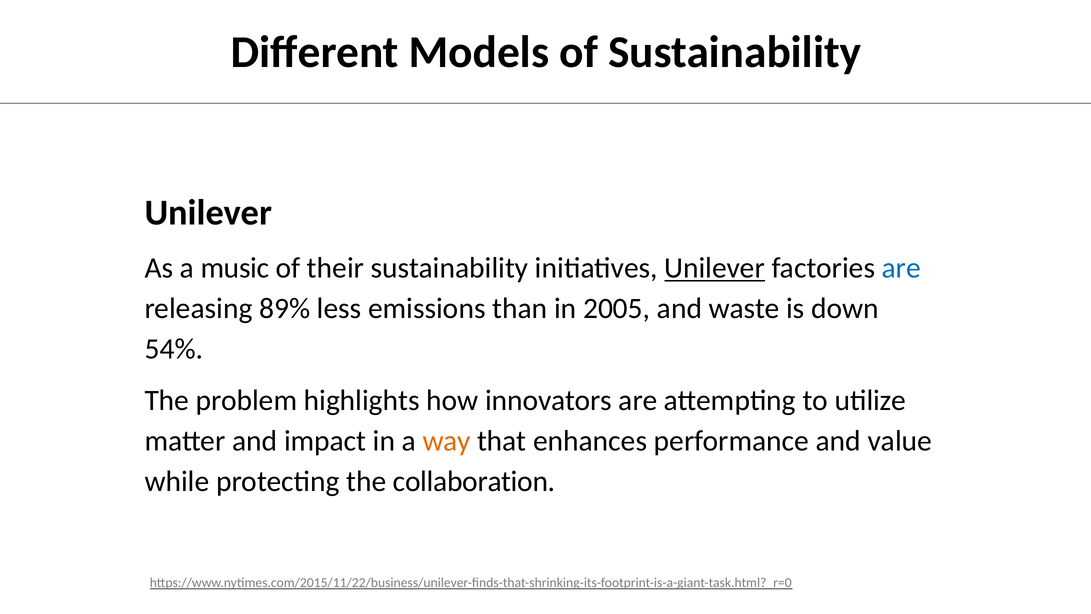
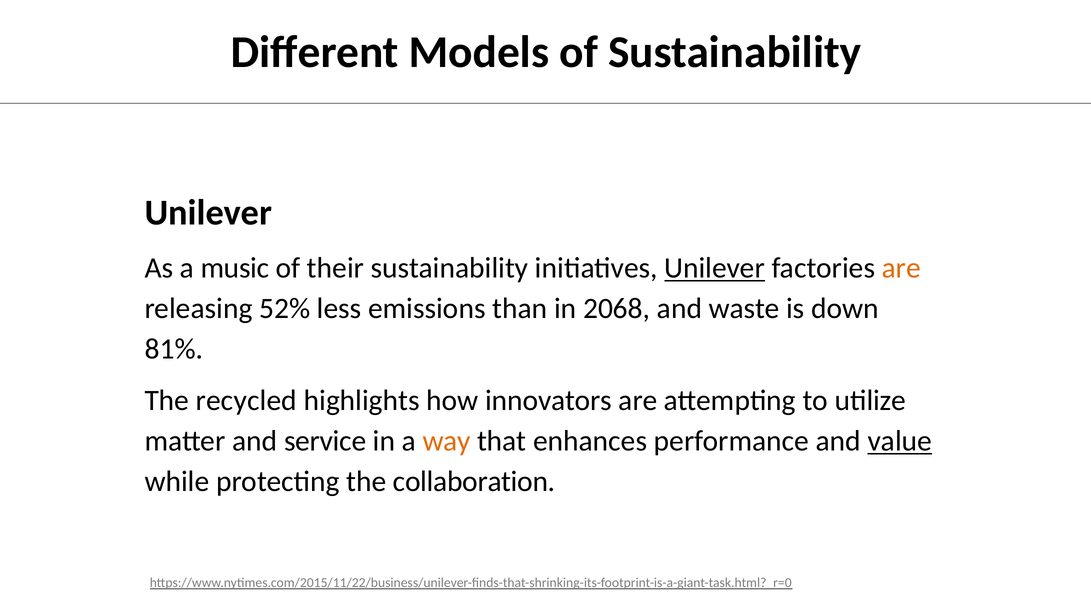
are colour: blue -> orange (901, 268)
89%: 89% -> 52% (285, 308)
2005: 2005 -> 2068 (617, 308)
54%: 54% -> 81% (174, 349)
problem: problem -> recycled (246, 400)
impact: impact -> service (325, 441)
value underline: none -> present (900, 441)
